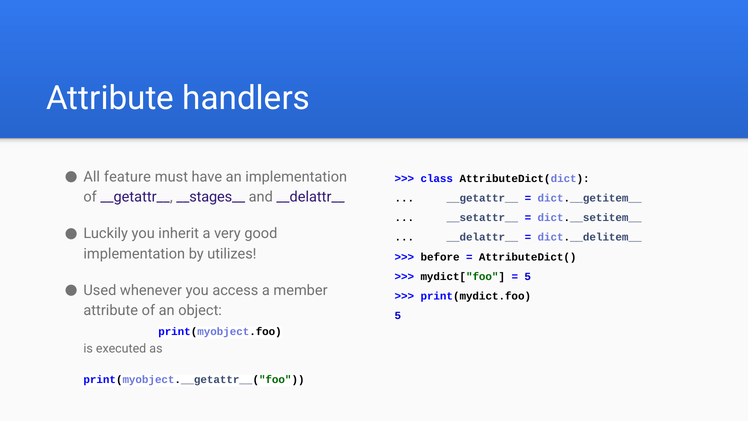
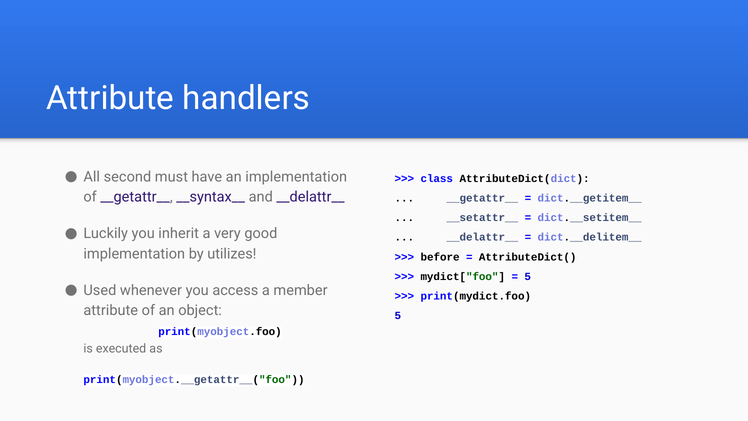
feature: feature -> second (127, 177)
__stages__: __stages__ -> __syntax__ (211, 197)
